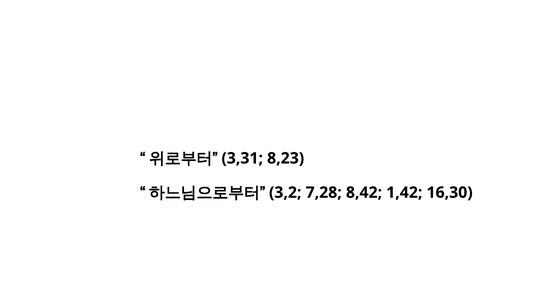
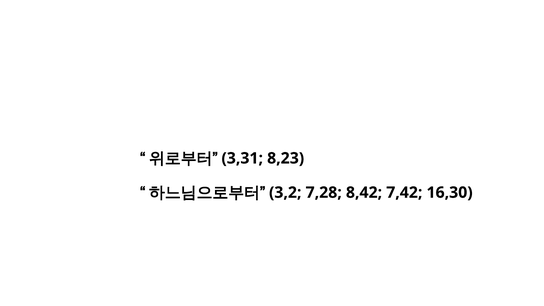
1,42: 1,42 -> 7,42 (404, 193)
